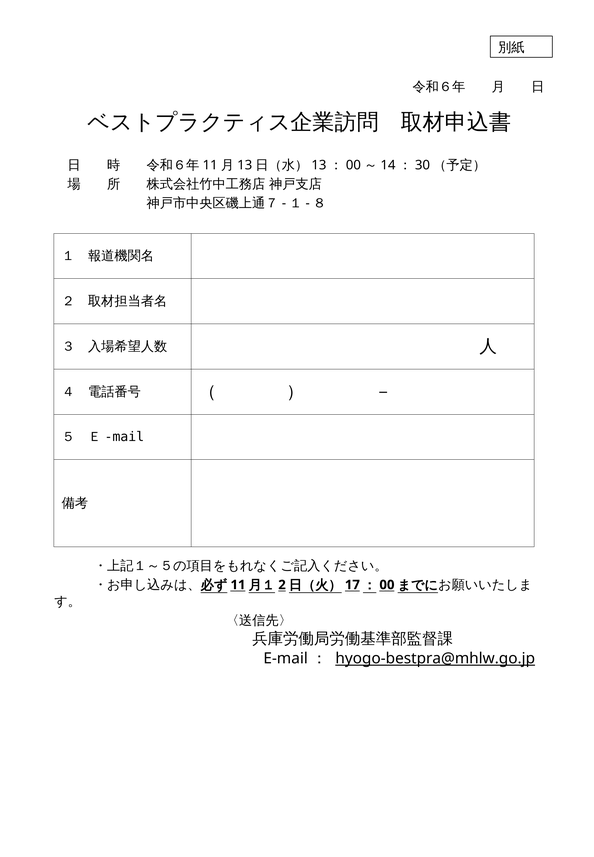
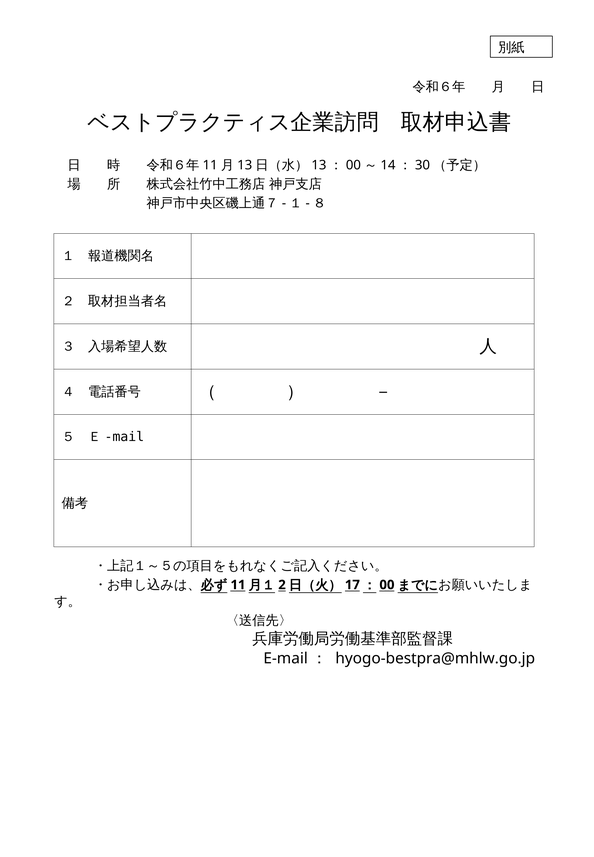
hyogo-bestpra@mhlw.go.jp underline: present -> none (435, 659)
